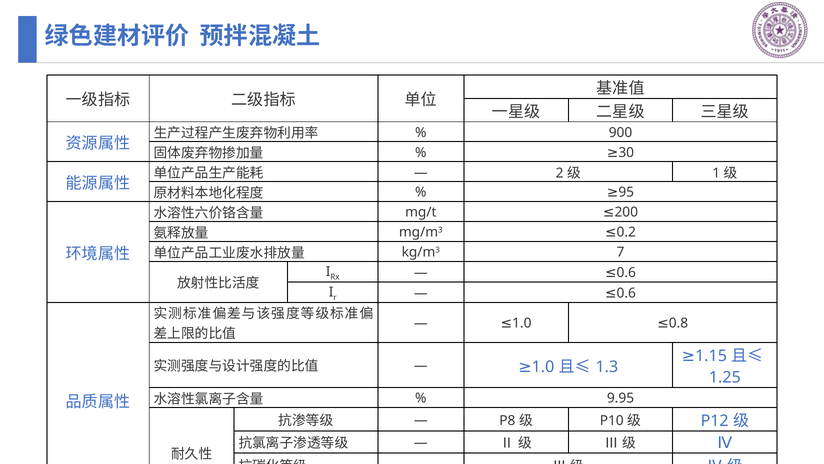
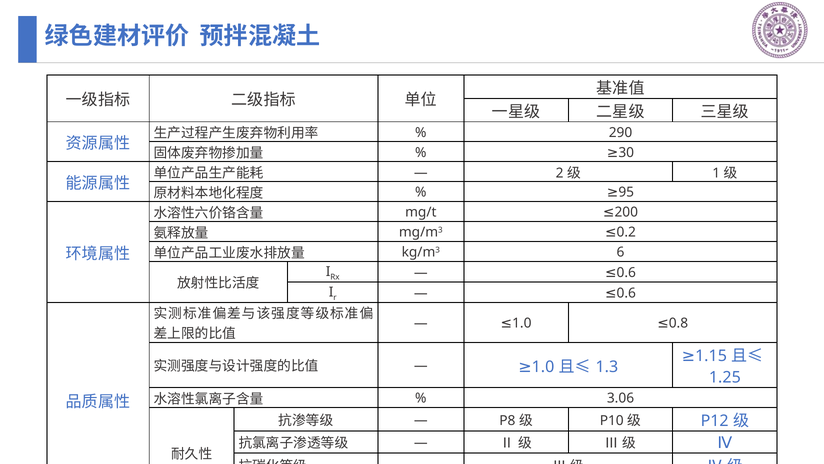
900: 900 -> 290 (621, 132)
7: 7 -> 6 (620, 252)
9.95: 9.95 -> 3.06 (621, 398)
